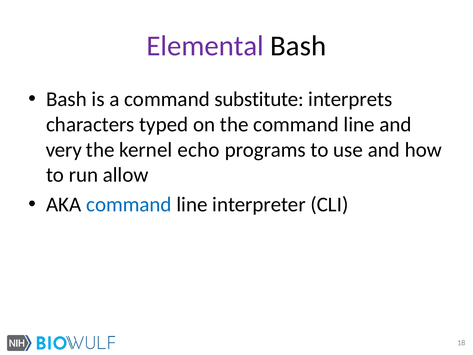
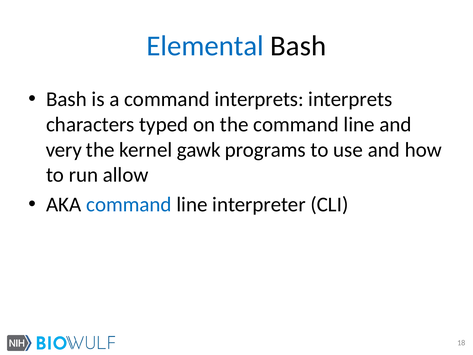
Elemental colour: purple -> blue (205, 46)
command substitute: substitute -> interprets (259, 99)
echo: echo -> gawk (199, 150)
